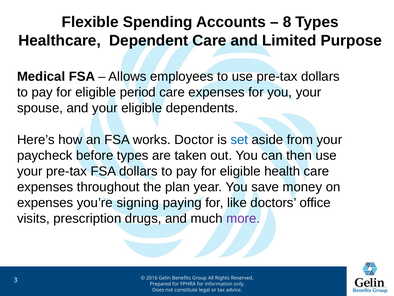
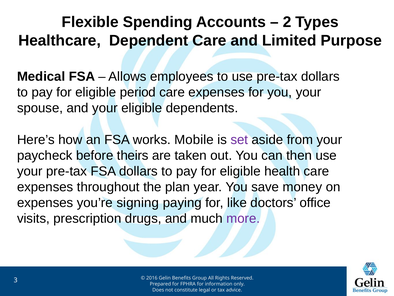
8: 8 -> 2 (287, 22)
Doctor: Doctor -> Mobile (194, 139)
set colour: blue -> purple (239, 139)
before types: types -> theirs (133, 155)
